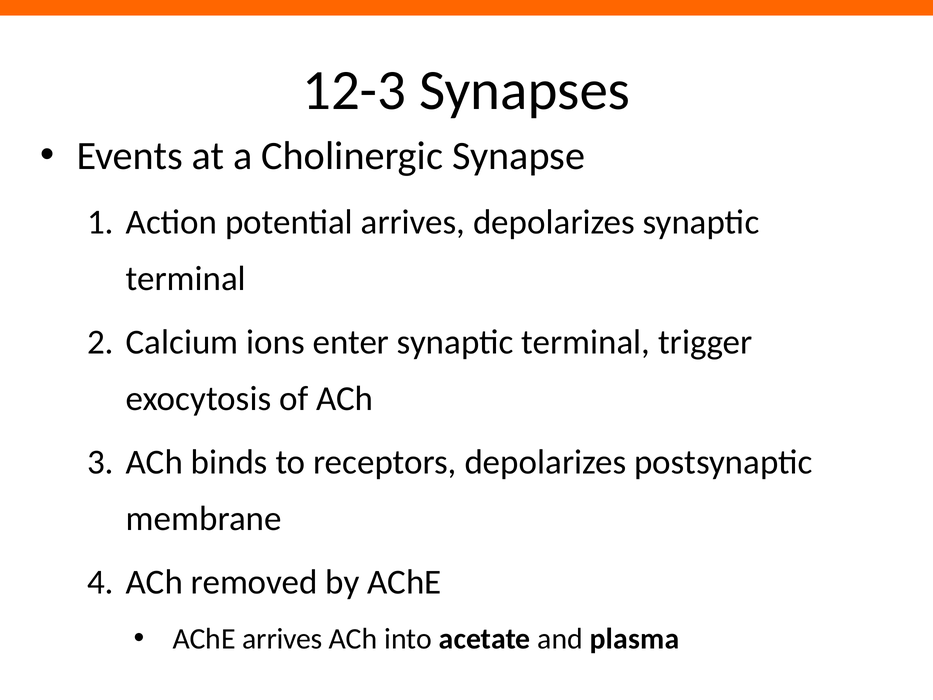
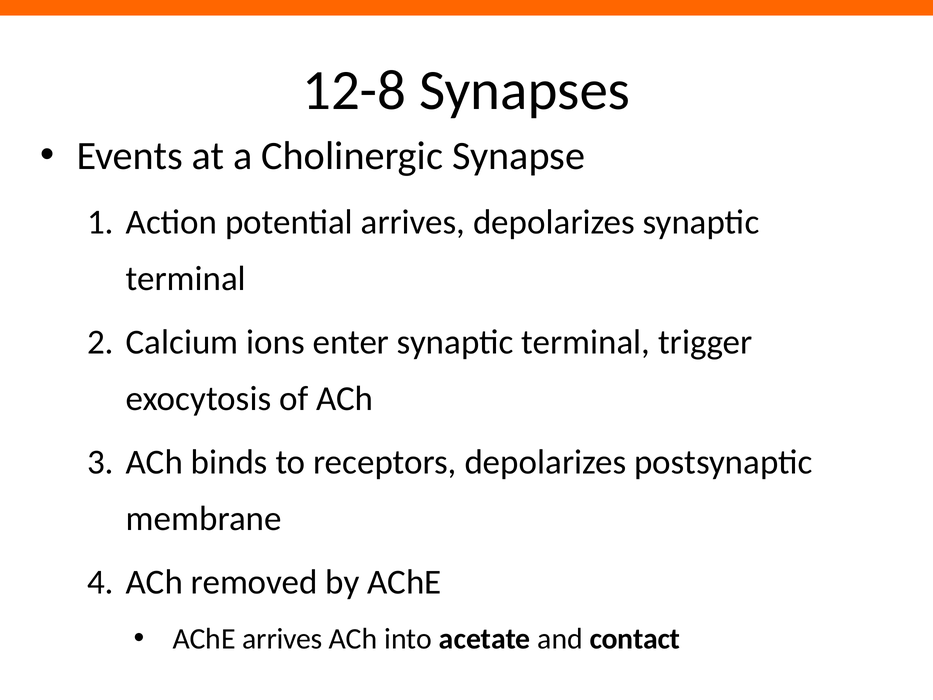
12-3: 12-3 -> 12-8 (354, 90)
plasma: plasma -> contact (635, 638)
